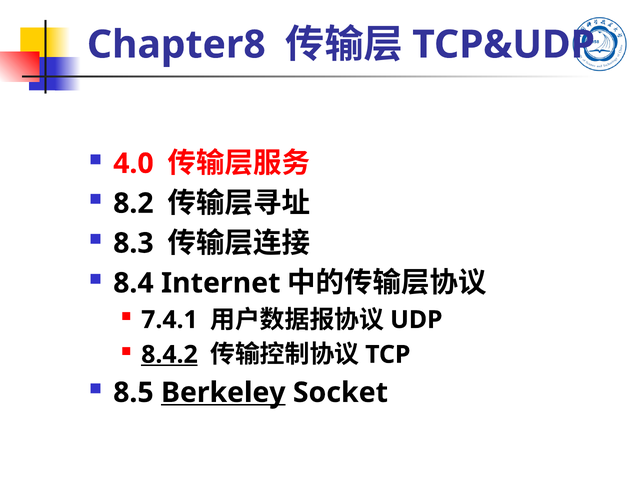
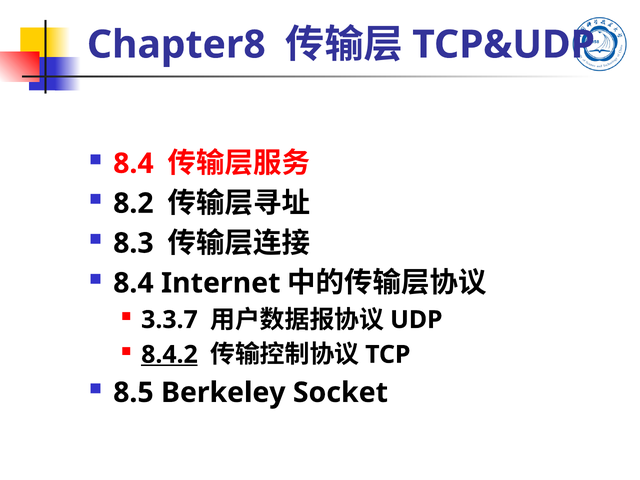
4.0: 4.0 -> 8.4 (133, 164)
7.4.1: 7.4.1 -> 3.3.7 (169, 320)
Berkeley underline: present -> none (223, 393)
